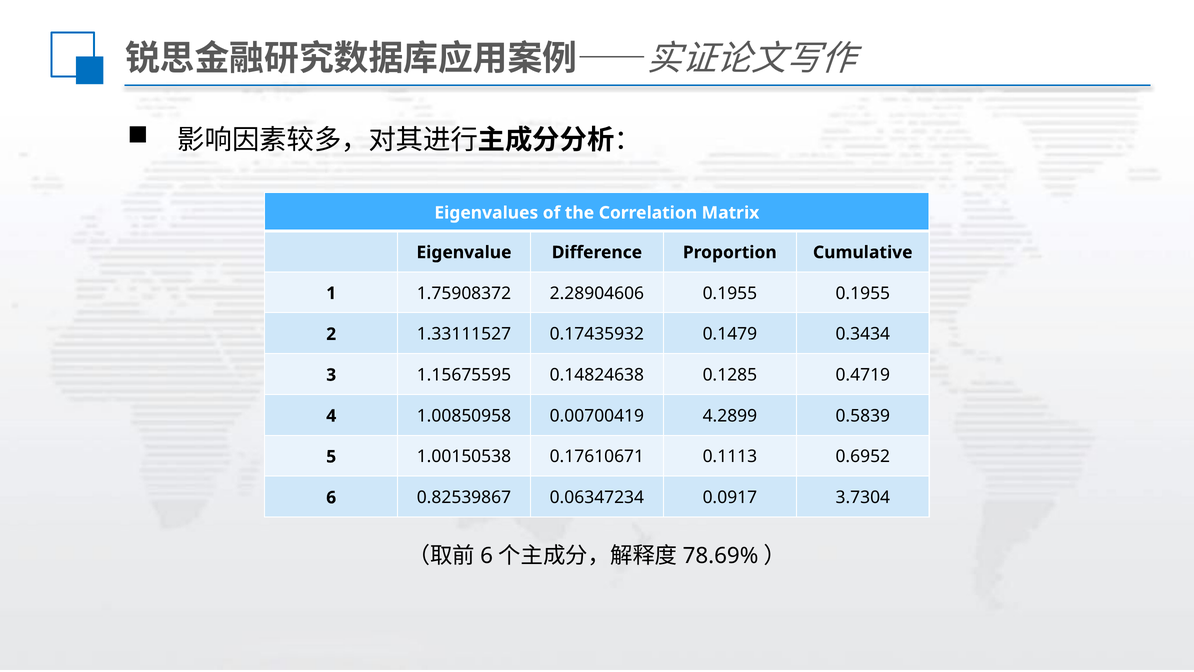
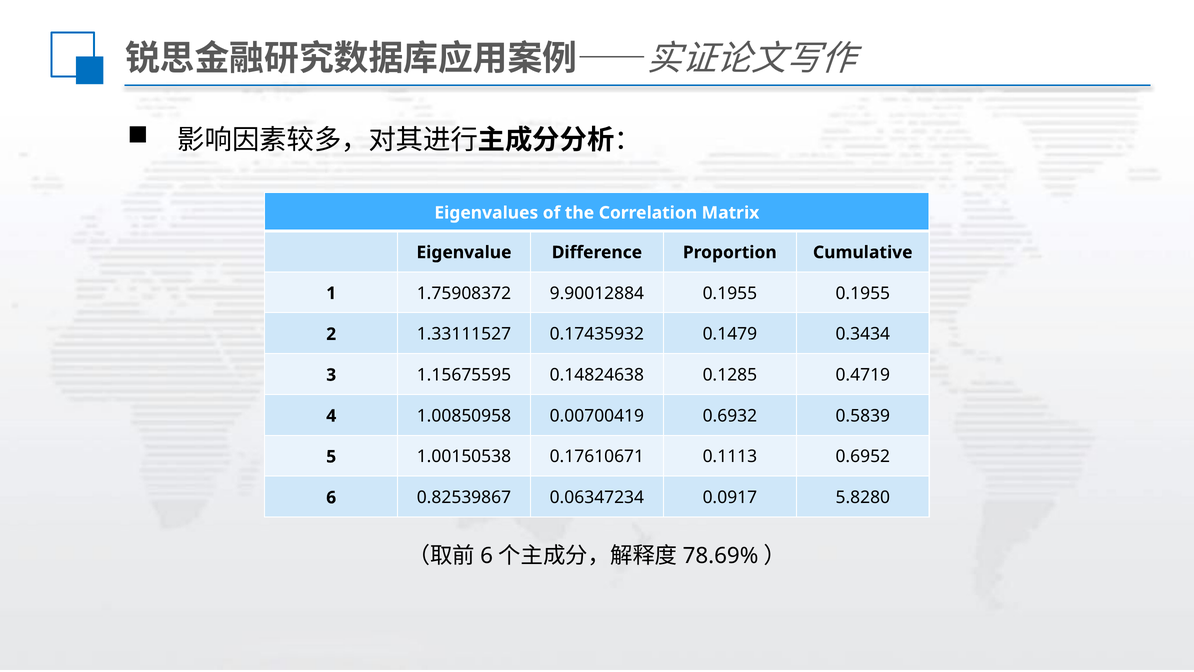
2.28904606: 2.28904606 -> 9.90012884 (597, 293)
4.2899: 4.2899 -> 0.6932 (730, 416)
3.7304: 3.7304 -> 5.8280 (863, 497)
